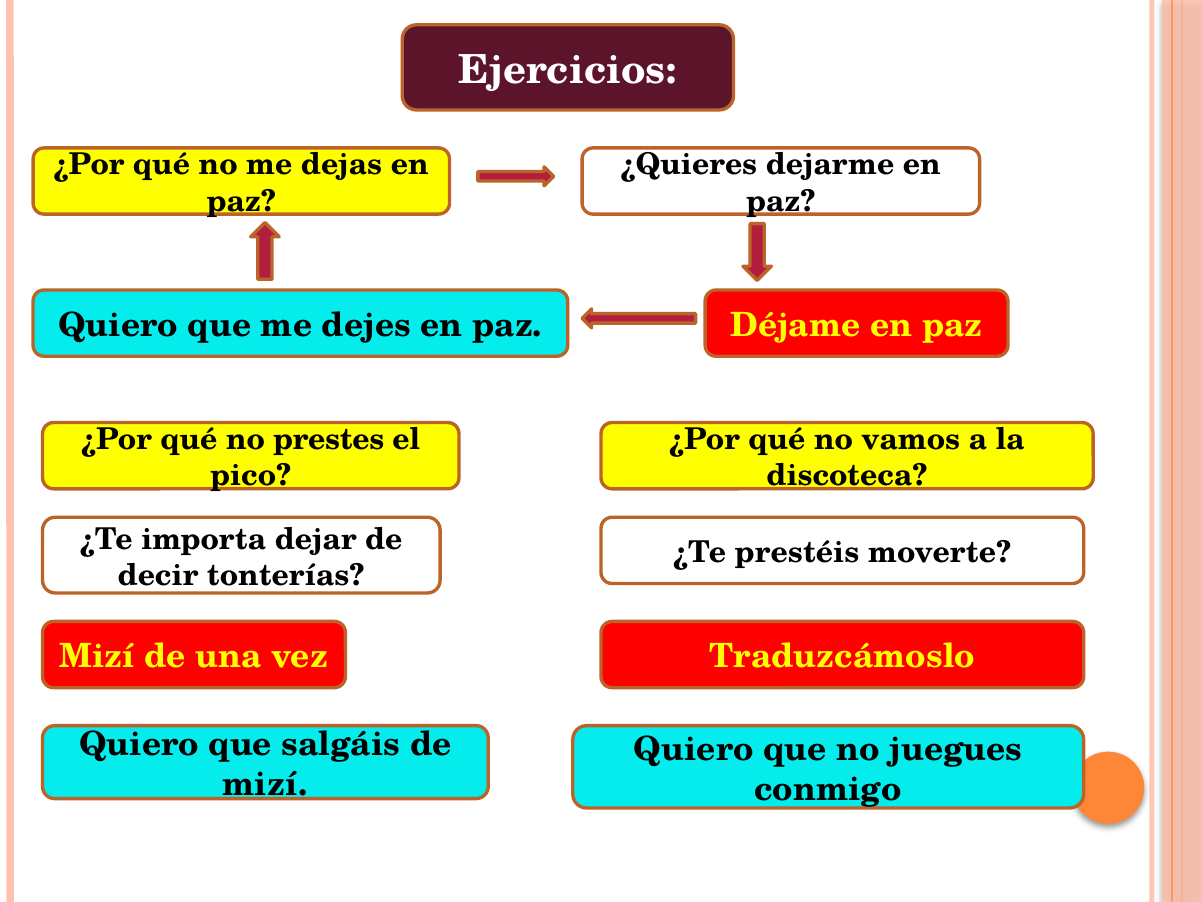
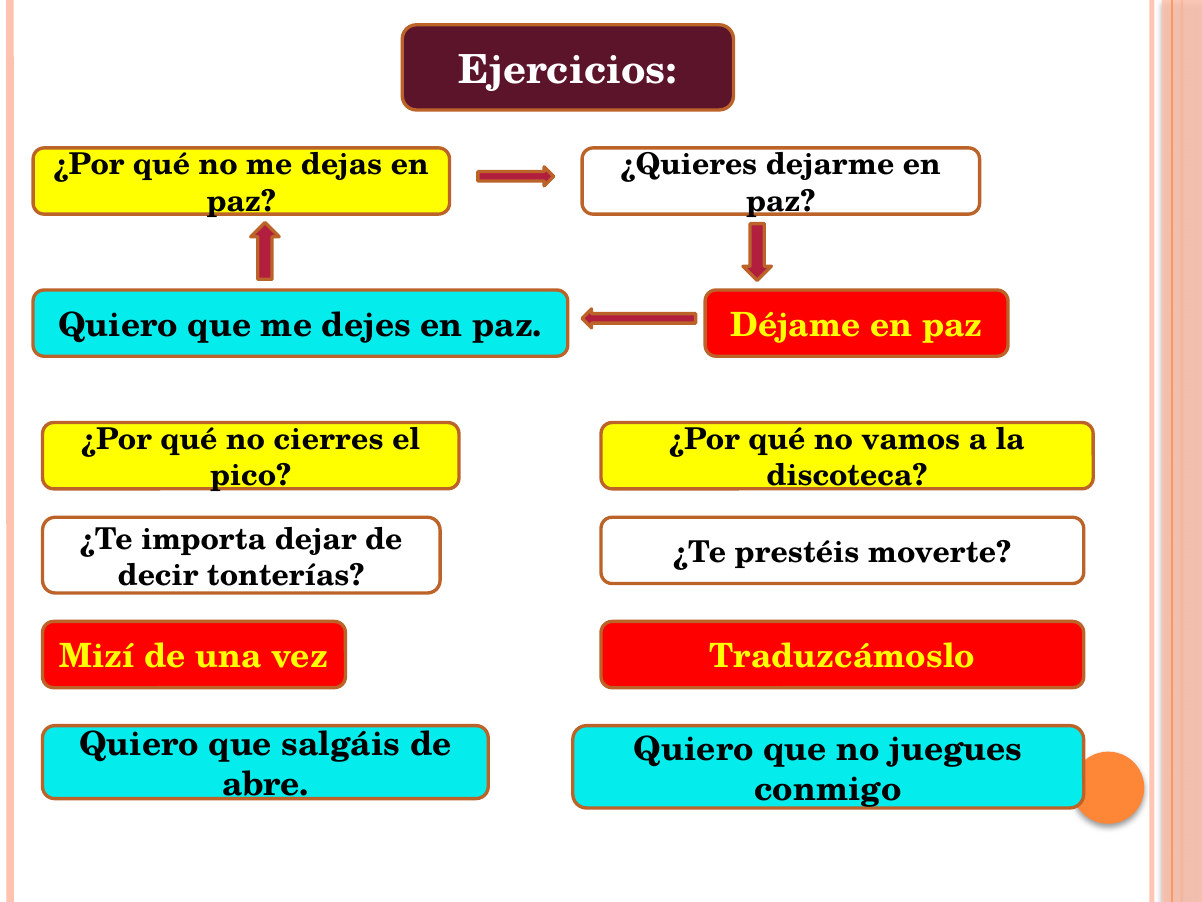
prestes: prestes -> cierres (329, 439)
mizí: mizí -> abre (265, 784)
